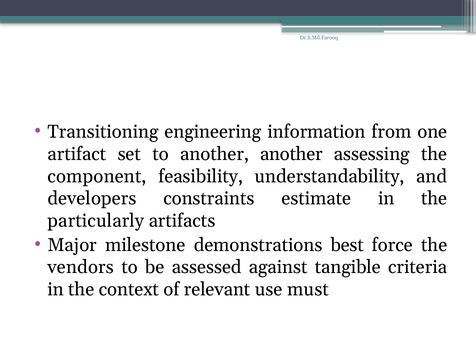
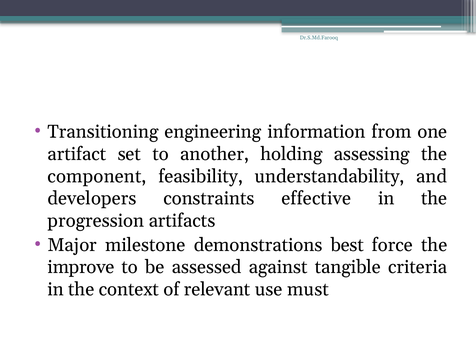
another another: another -> holding (291, 154)
estimate: estimate -> effective (316, 199)
particularly: particularly -> progression (96, 221)
vendors: vendors -> improve (81, 267)
